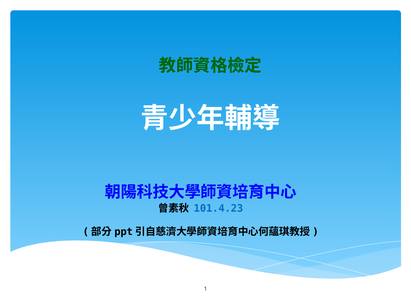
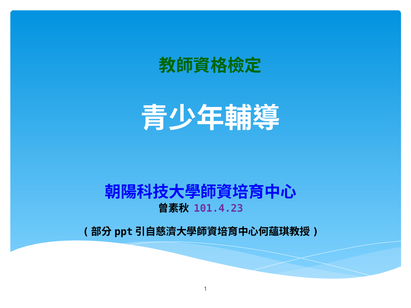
101.4.23 colour: blue -> purple (218, 209)
